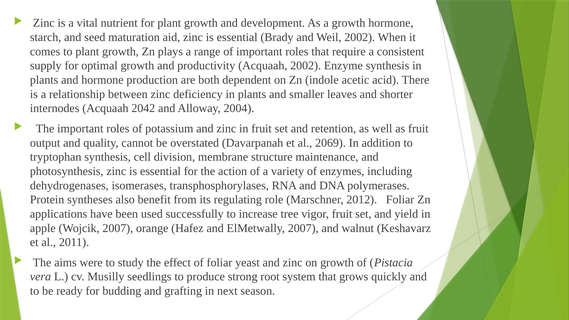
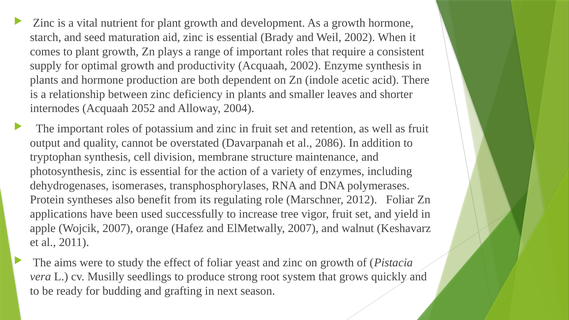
2042: 2042 -> 2052 (143, 108)
2069: 2069 -> 2086 (331, 143)
